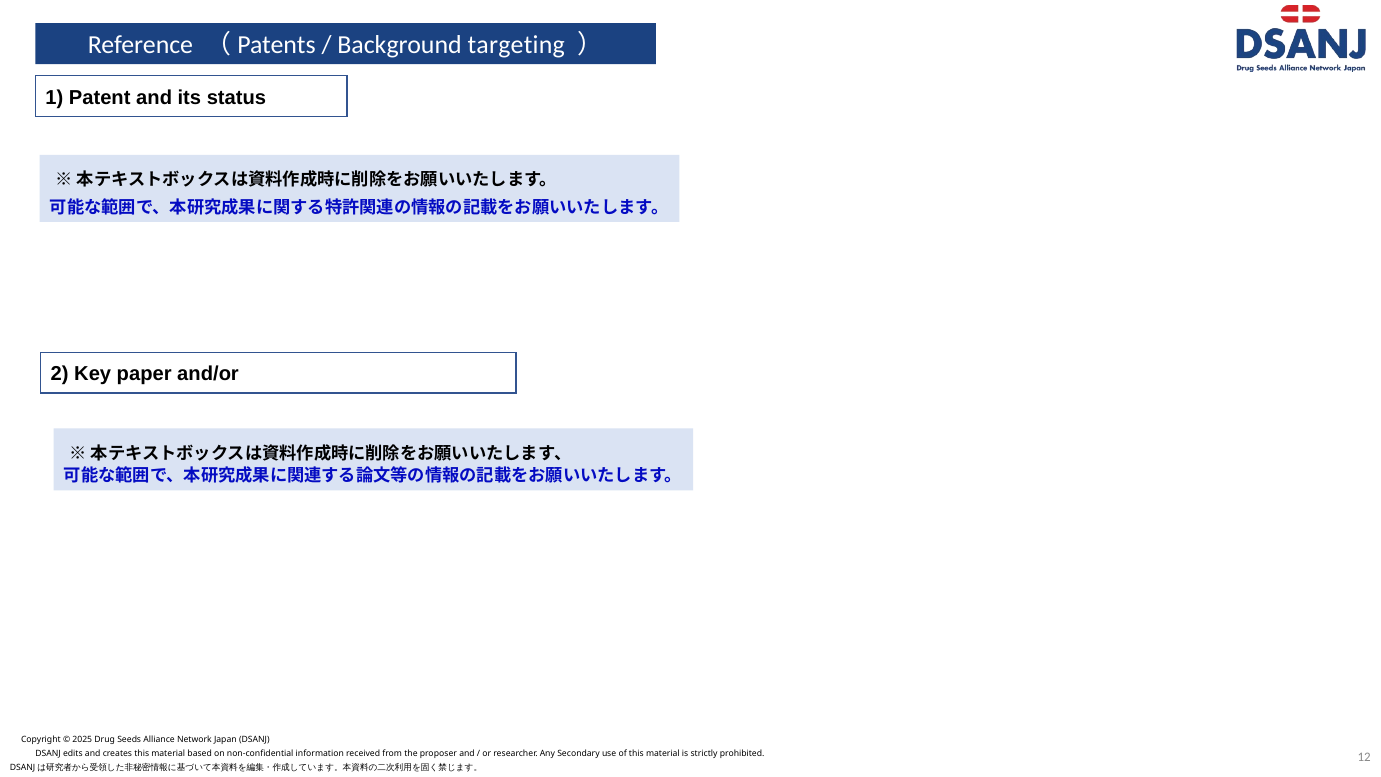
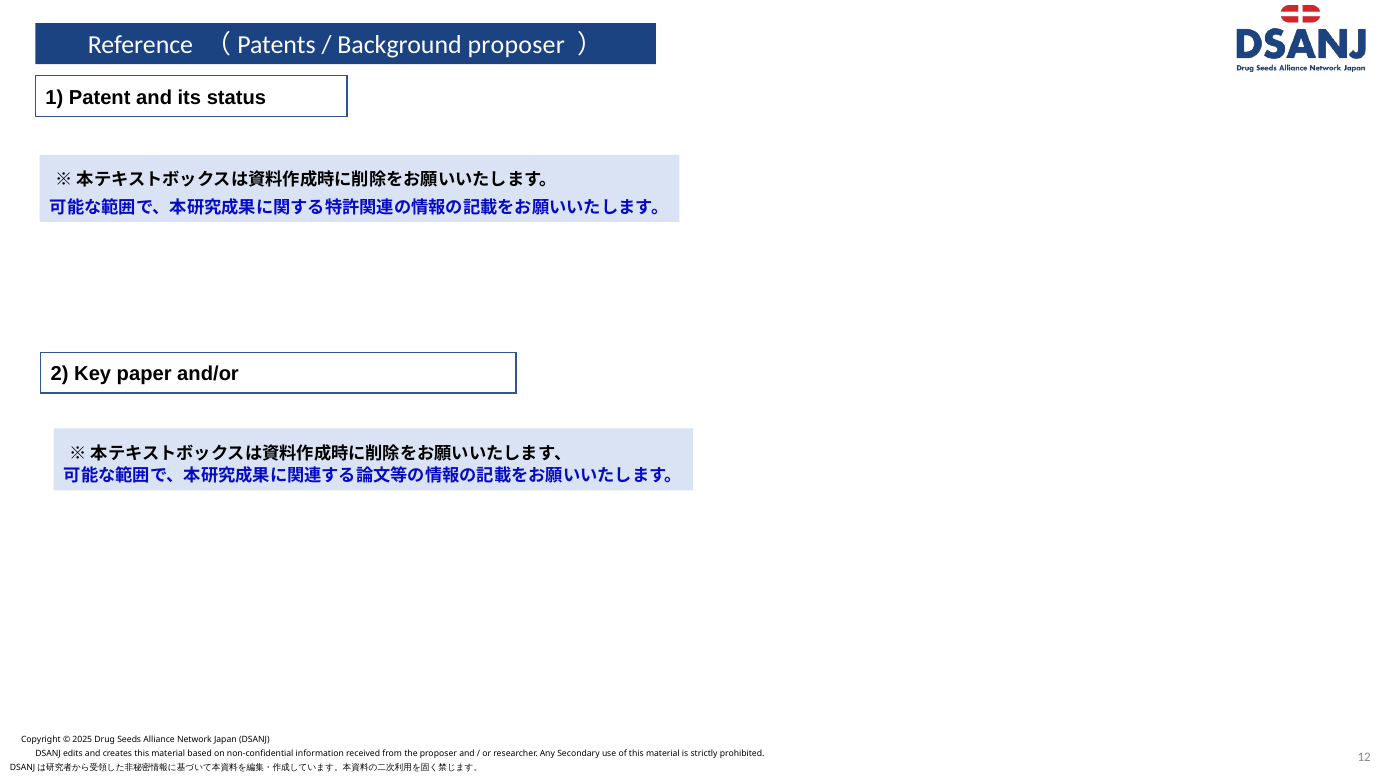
Background targeting: targeting -> proposer (516, 45)
